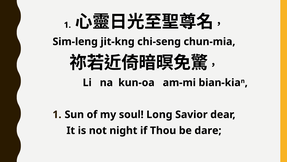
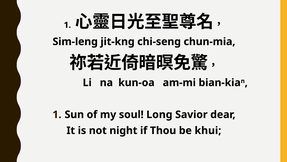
dare: dare -> khui (208, 130)
